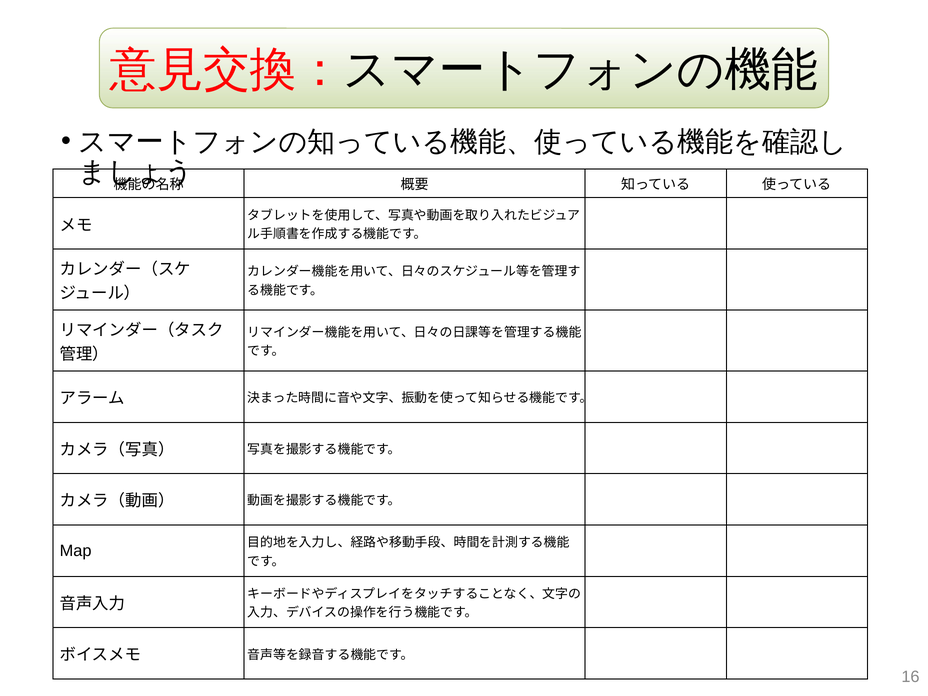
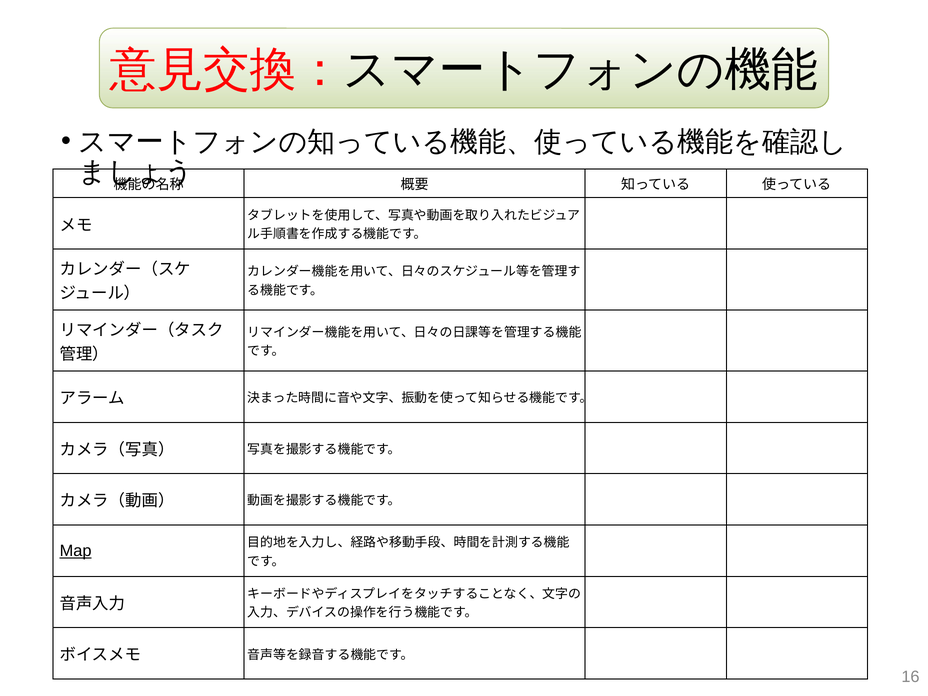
Map underline: none -> present (76, 551)
